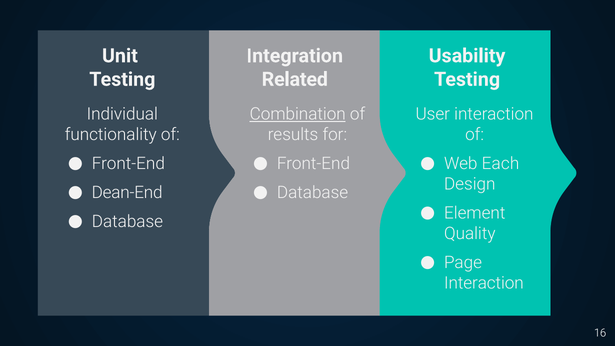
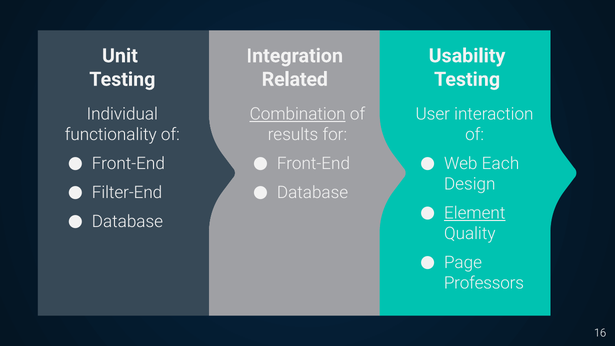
Dean-End: Dean-End -> Filter-End (127, 193)
Element underline: none -> present (475, 213)
Interaction: Interaction -> Professors (484, 283)
